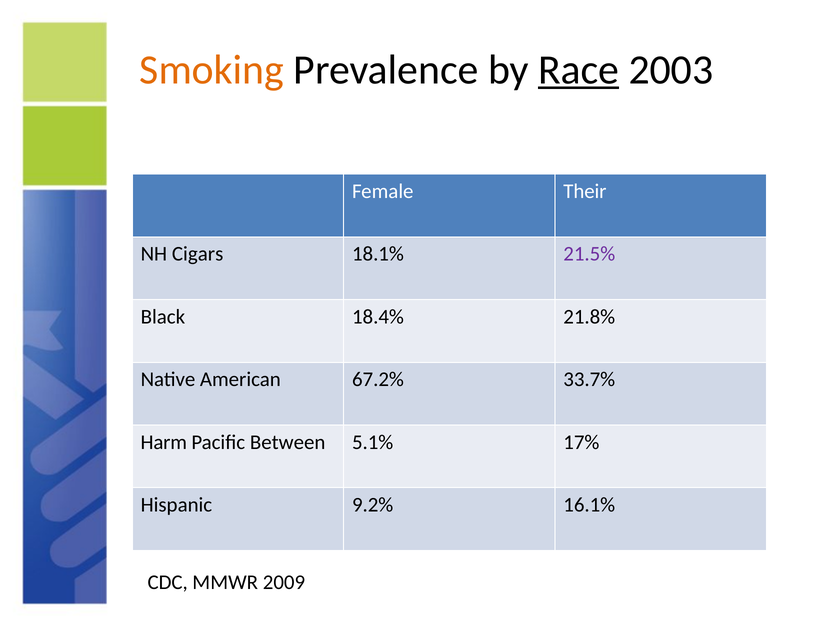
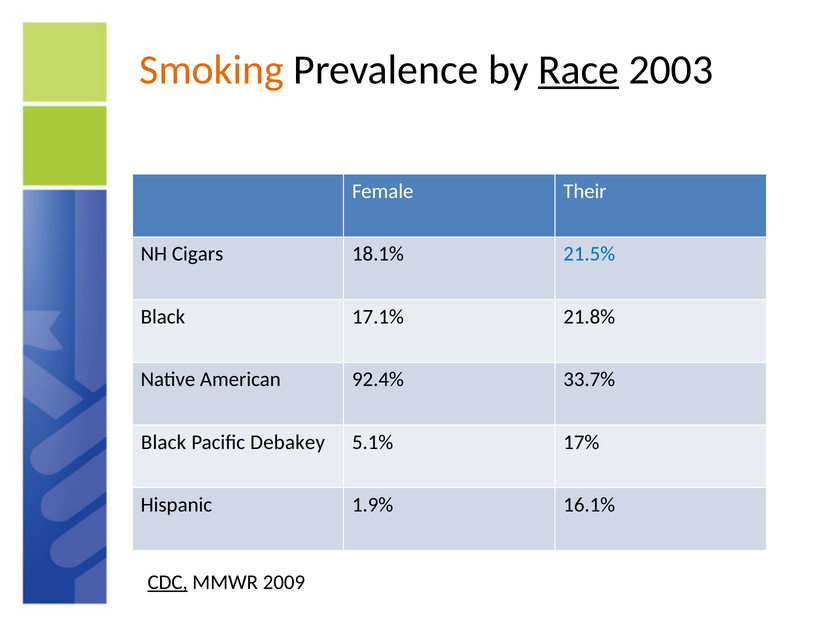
21.5% colour: purple -> blue (589, 254)
18.4%: 18.4% -> 17.1% (378, 317)
67.2%: 67.2% -> 92.4% (378, 379)
Harm: Harm -> Black (164, 442)
Between: Between -> Debakey (288, 442)
9.2%: 9.2% -> 1.9% (373, 505)
CDC underline: none -> present (168, 582)
